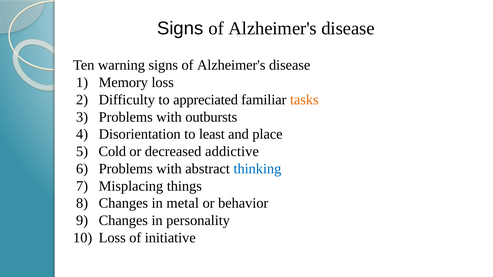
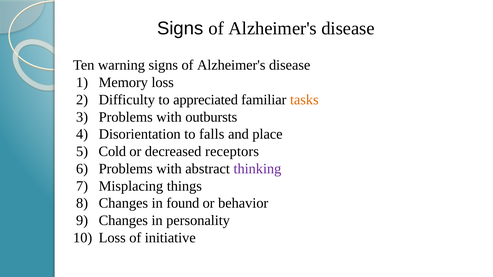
least: least -> falls (212, 134)
addictive: addictive -> receptors (232, 152)
thinking colour: blue -> purple (257, 169)
metal: metal -> found (183, 203)
